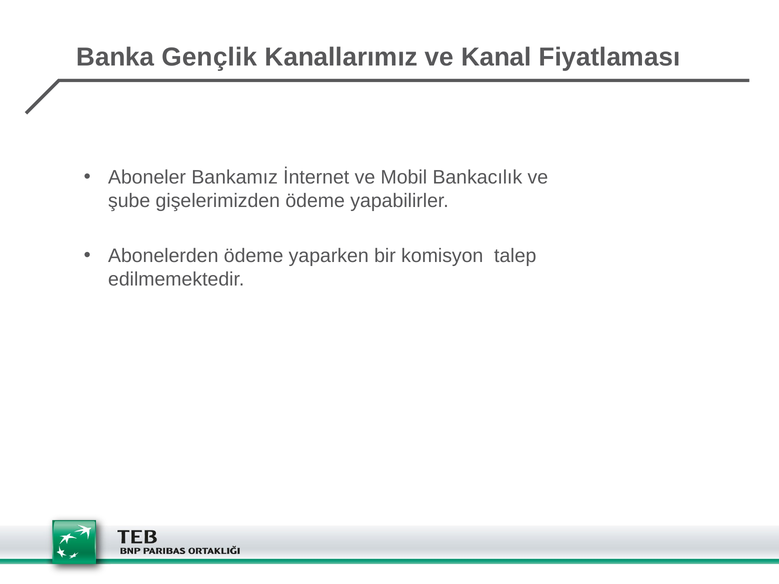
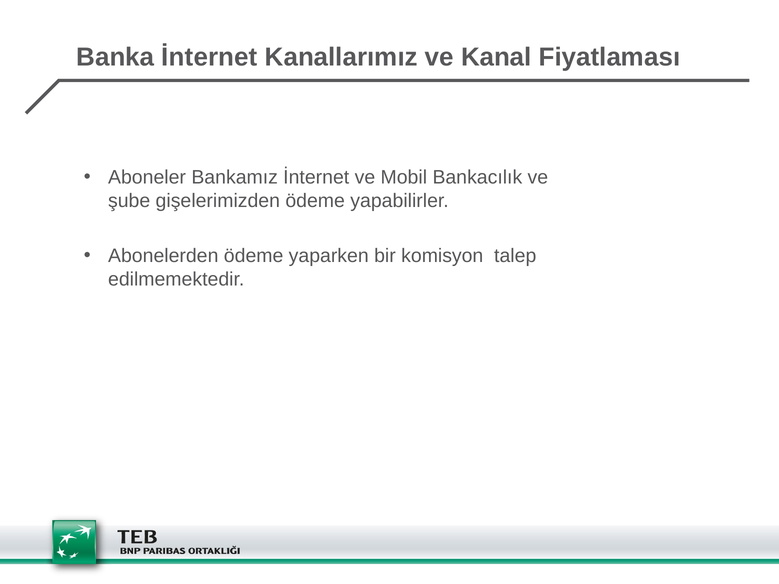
Banka Gençlik: Gençlik -> İnternet (209, 57)
